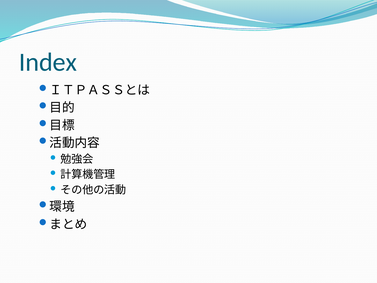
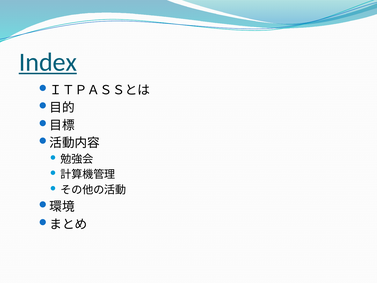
Index underline: none -> present (48, 62)
